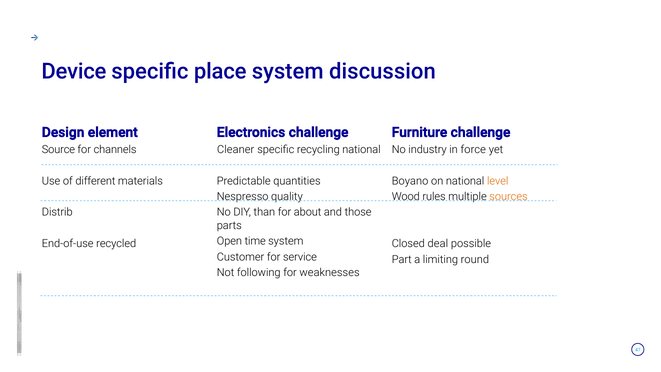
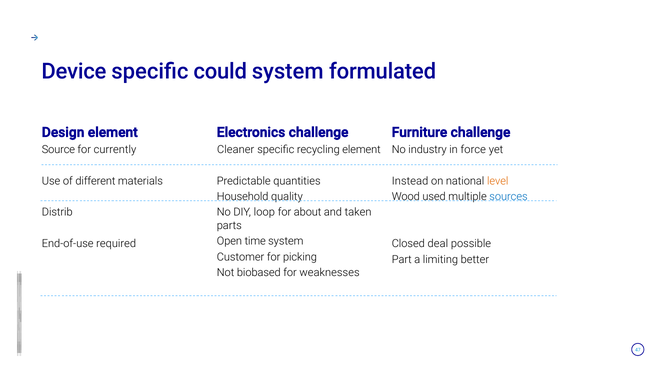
place: place -> could (220, 72)
discussion: discussion -> formulated (383, 72)
channels: channels -> currently (115, 149)
recycling national: national -> element (362, 149)
Boyano: Boyano -> Instead (410, 181)
Nespresso: Nespresso -> Household (243, 197)
rules: rules -> used (434, 197)
sources colour: orange -> blue (508, 197)
than: than -> loop (264, 212)
those: those -> taken (358, 212)
recycled: recycled -> required (116, 244)
service: service -> picking (300, 257)
round: round -> better (475, 259)
following: following -> biobased (259, 273)
